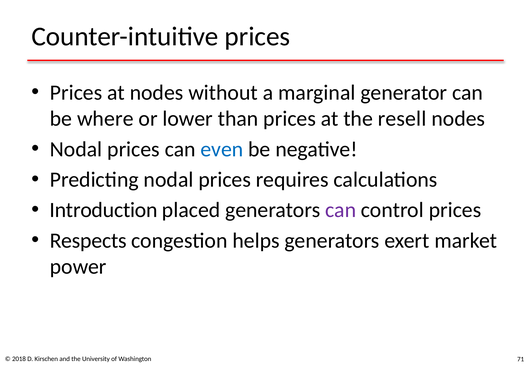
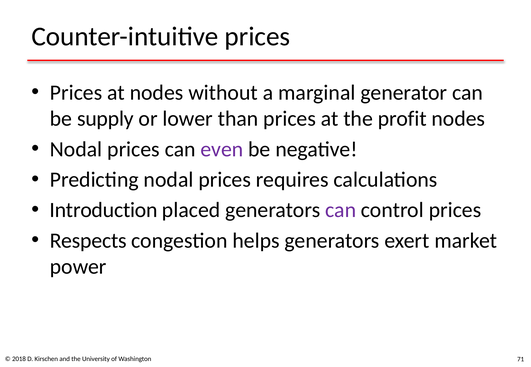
where: where -> supply (105, 119)
resell: resell -> profit (402, 119)
even colour: blue -> purple (222, 149)
